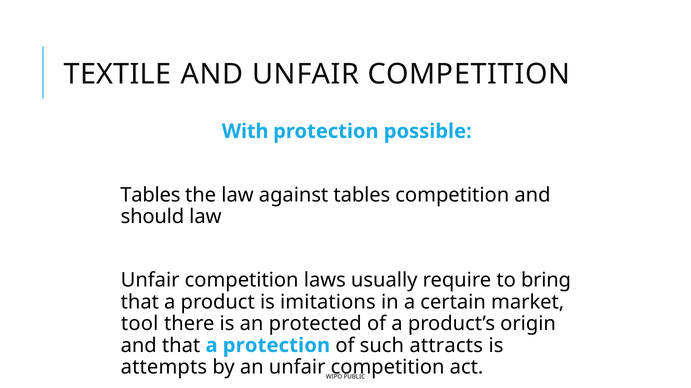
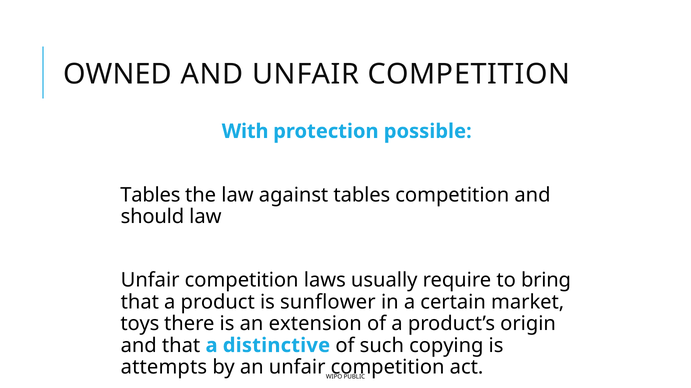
TEXTILE: TEXTILE -> OWNED (118, 74)
imitations: imitations -> sunflower (328, 302)
tool: tool -> toys (140, 324)
protected: protected -> extension (315, 324)
a protection: protection -> distinctive (276, 346)
attracts: attracts -> copying (446, 346)
